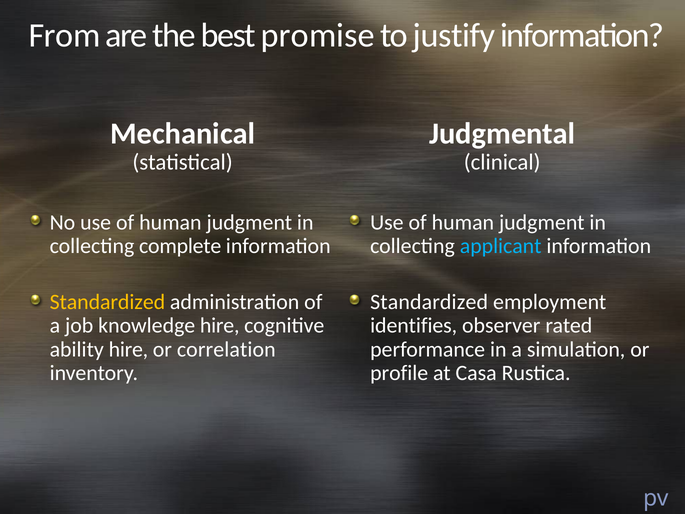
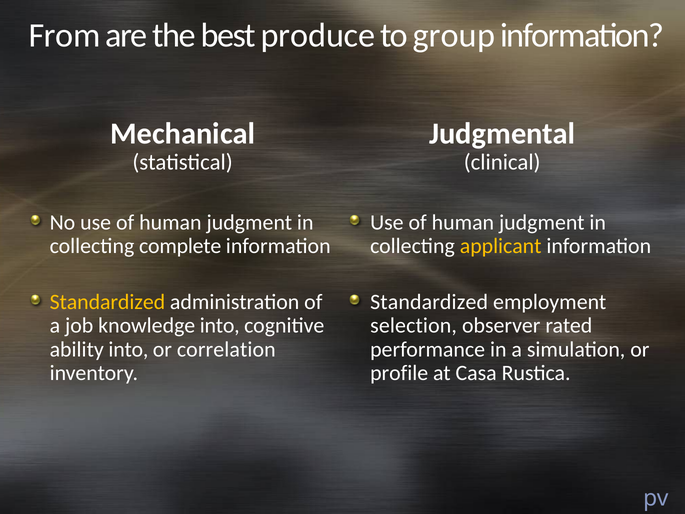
promise: promise -> produce (318, 36)
justify: justify -> group (454, 36)
applicant colour: light blue -> yellow (501, 246)
knowledge hire: hire -> into (220, 326)
identifies: identifies -> selection (414, 326)
ability hire: hire -> into (128, 349)
